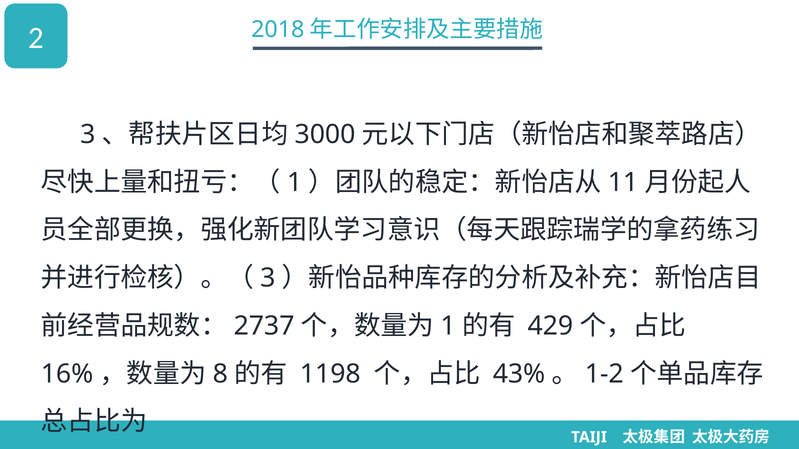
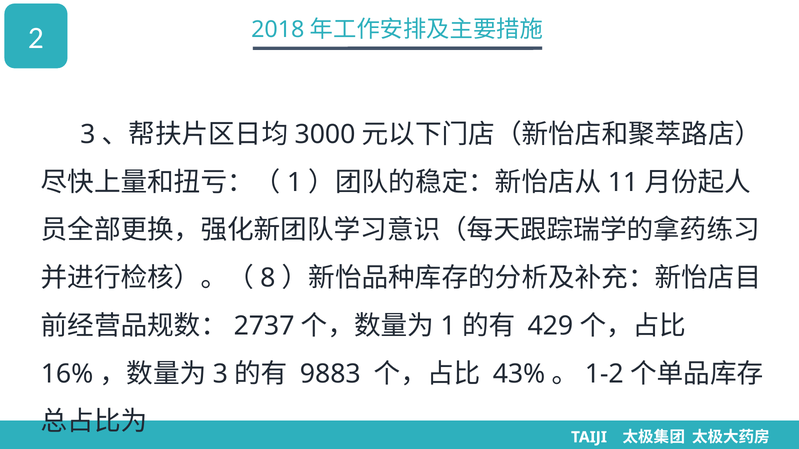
3: 3 -> 8 (268, 278)
8: 8 -> 3 (220, 374)
1198: 1198 -> 9883 (330, 374)
